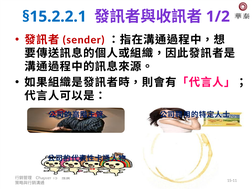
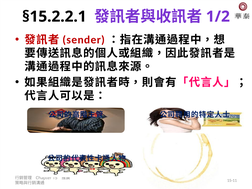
§15.2.2.1 colour: blue -> black (54, 17)
